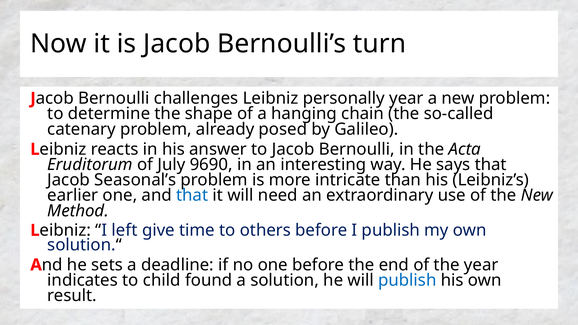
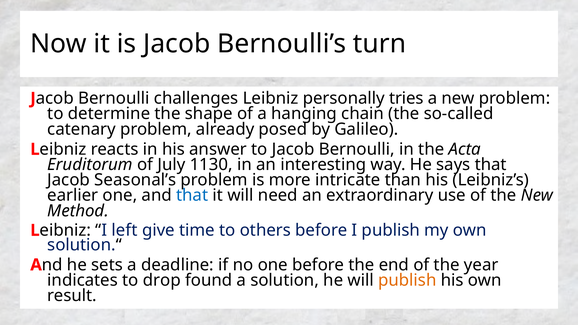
personally year: year -> tries (406, 98)
9690: 9690 -> 1130 (211, 165)
child: child -> drop (162, 280)
publish colour: blue -> orange (407, 280)
